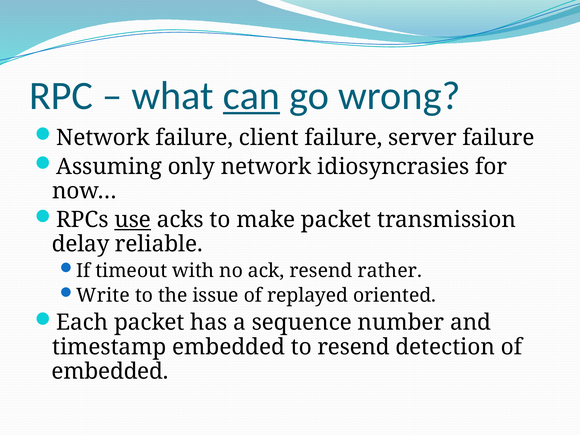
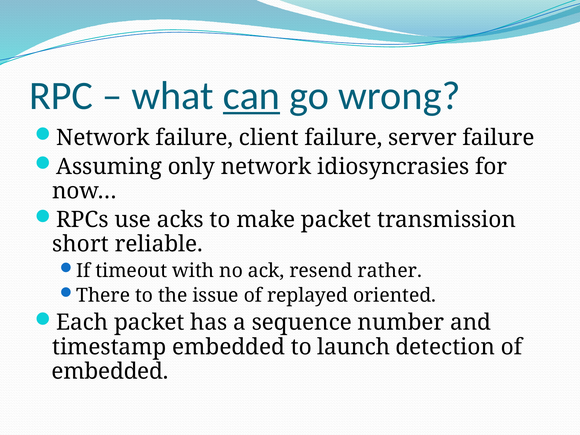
use underline: present -> none (133, 220)
delay: delay -> short (80, 244)
Write: Write -> There (103, 295)
to resend: resend -> launch (354, 347)
